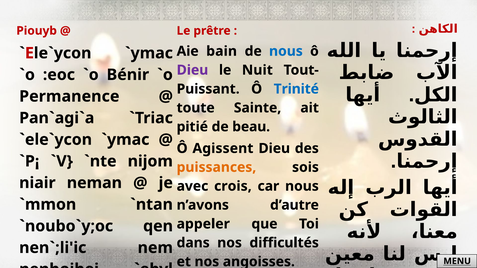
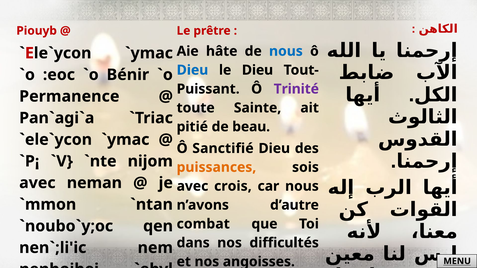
bain: bain -> hâte (222, 51)
Dieu colour: purple -> blue (192, 70)
le Nuit: Nuit -> Dieu (258, 70)
Trinité colour: blue -> purple (296, 89)
Agissent: Agissent -> Sanctifié (223, 149)
niair: niair -> avec (37, 183)
appeler: appeler -> combat (203, 224)
